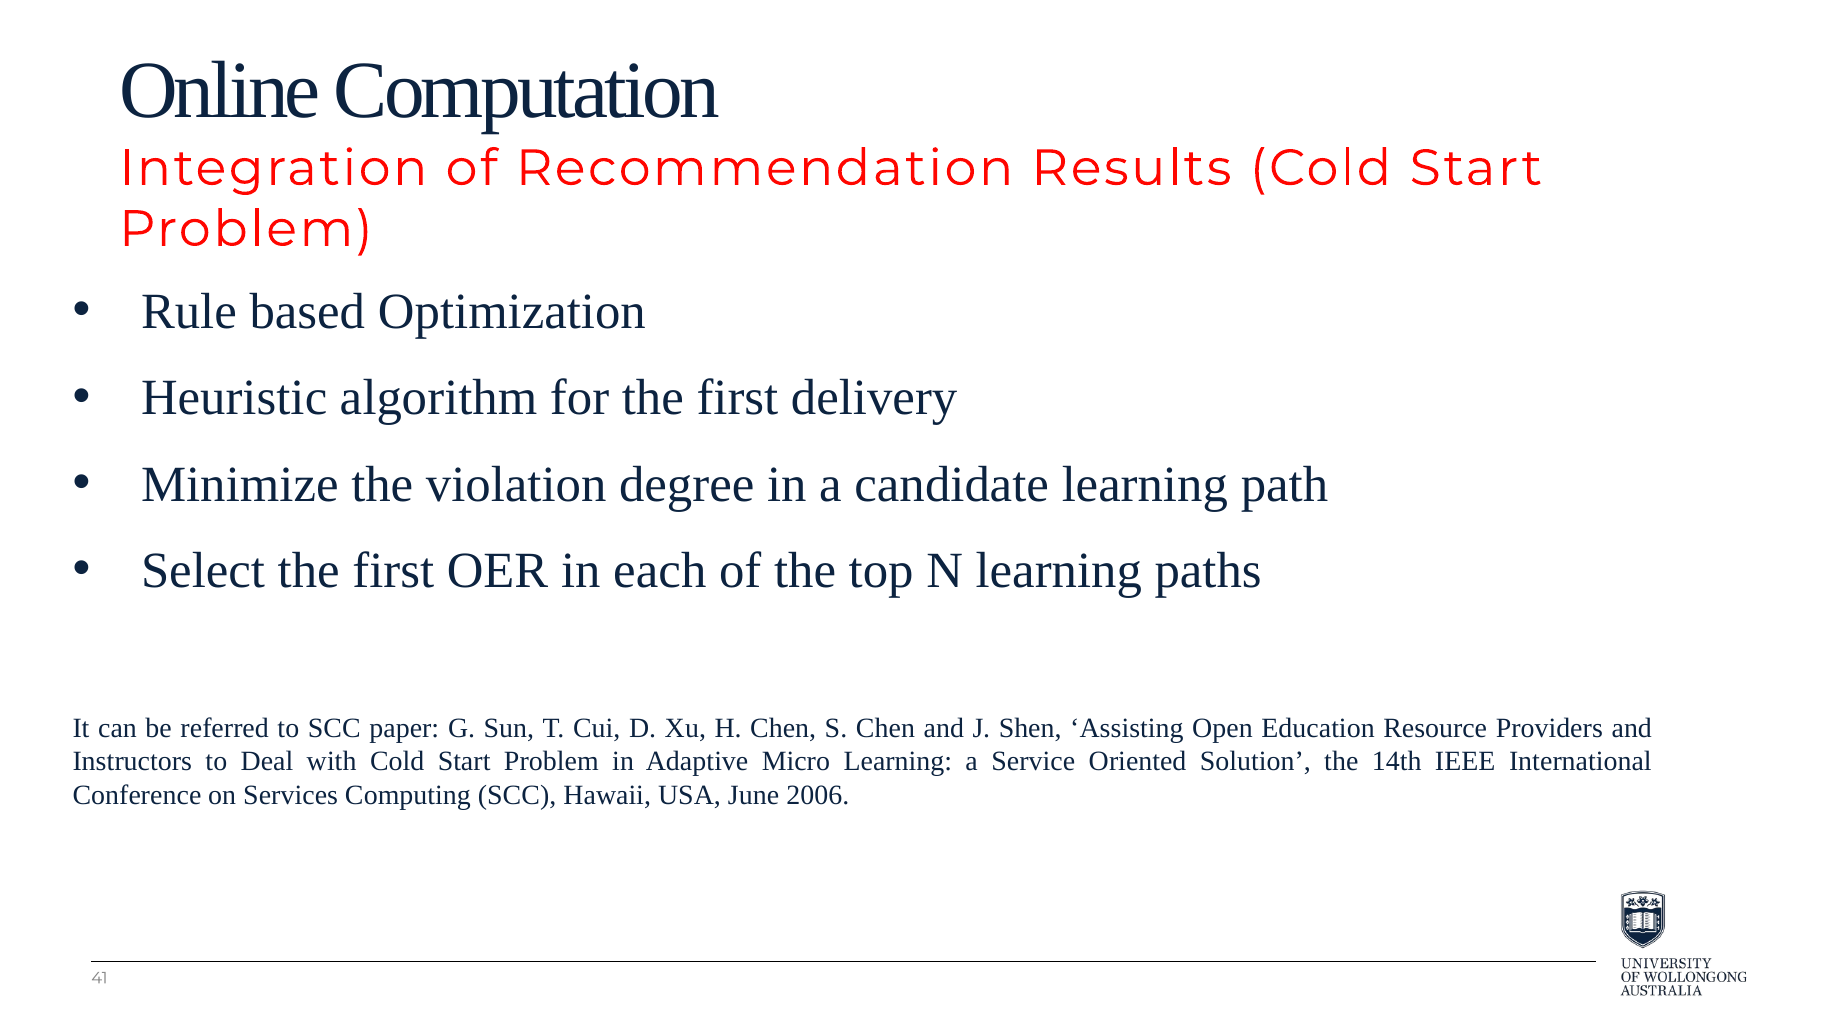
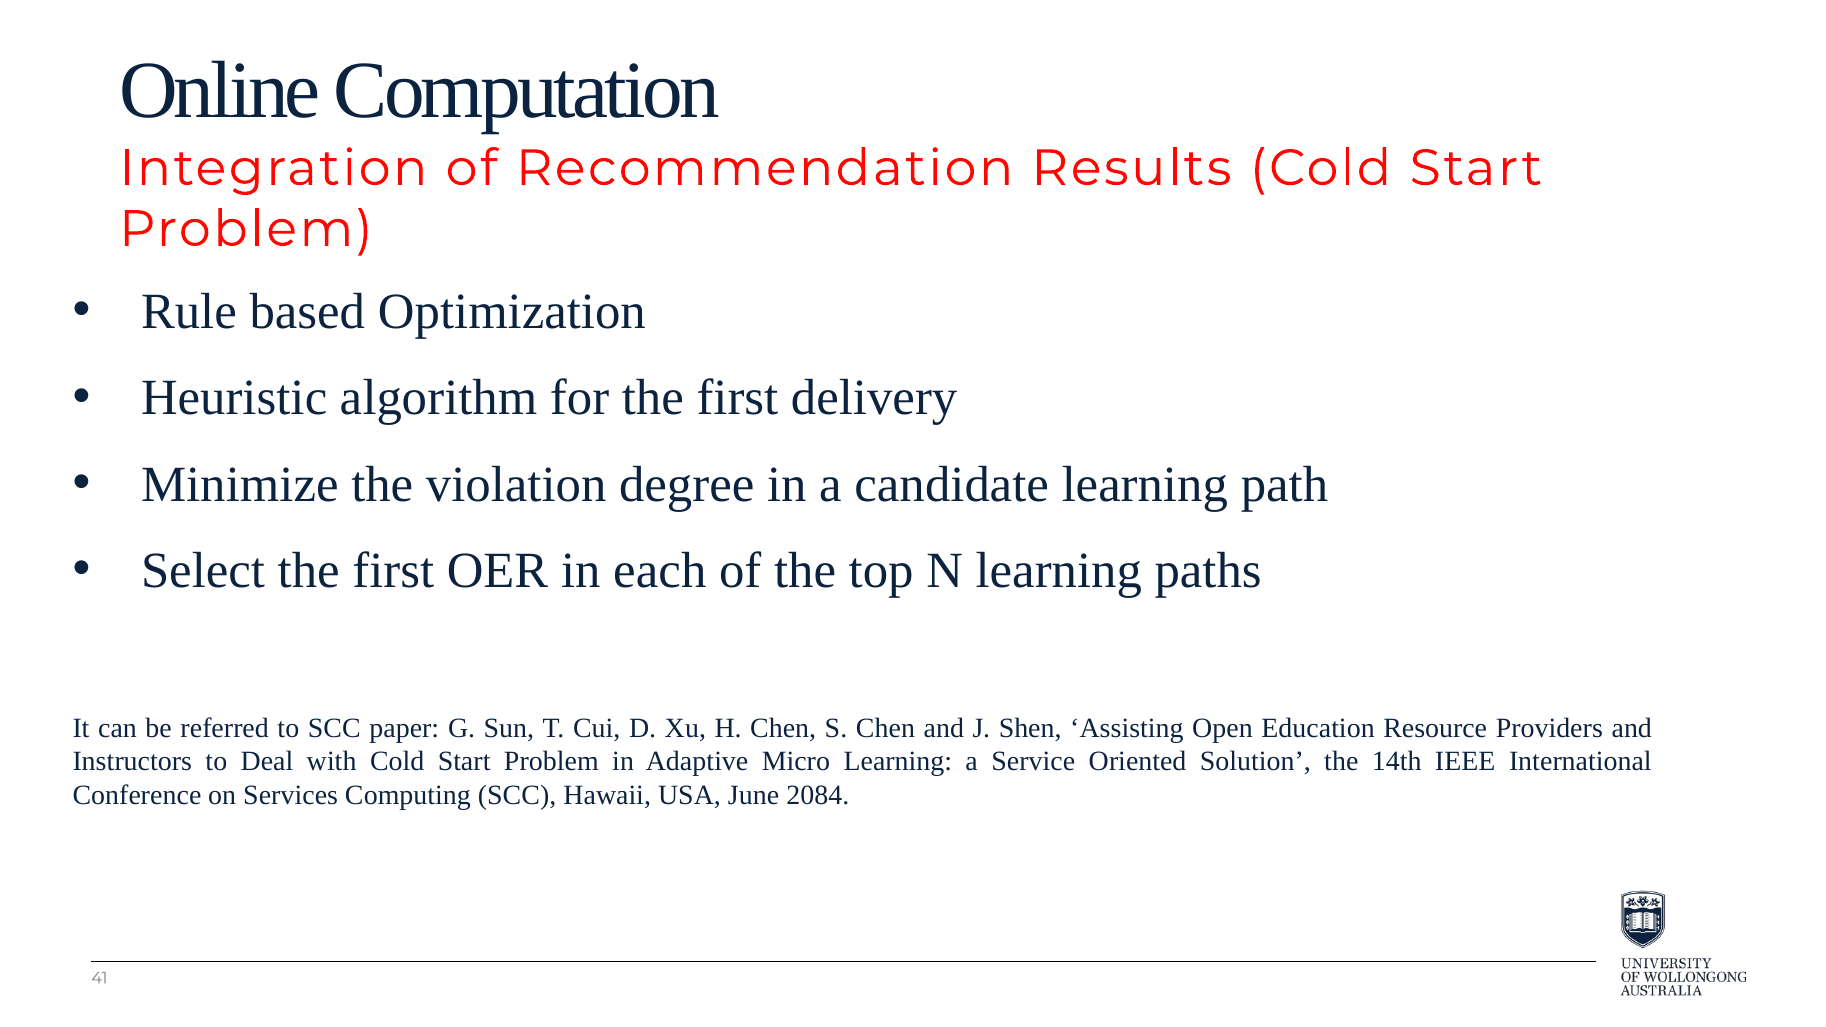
2006: 2006 -> 2084 (818, 795)
